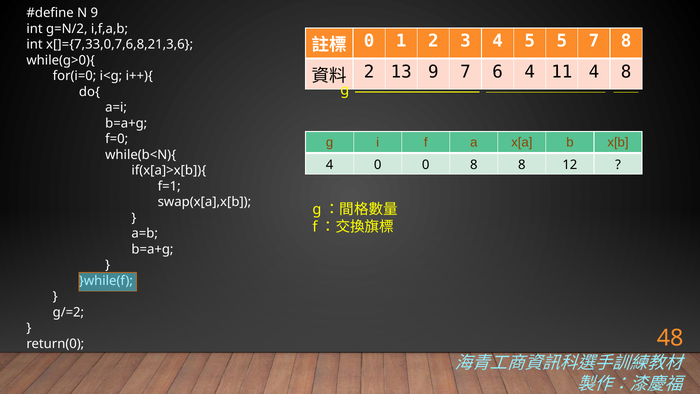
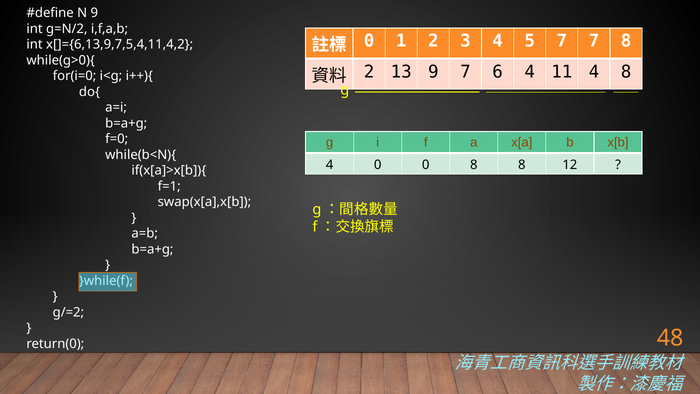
5 5: 5 -> 7 (562, 41)
x[]={7,33,0,7,6,8,21,3,6: x[]={7,33,0,7,6,8,21,3,6 -> x[]={6,13,9,7,5,4,11,4,2 (120, 44)
